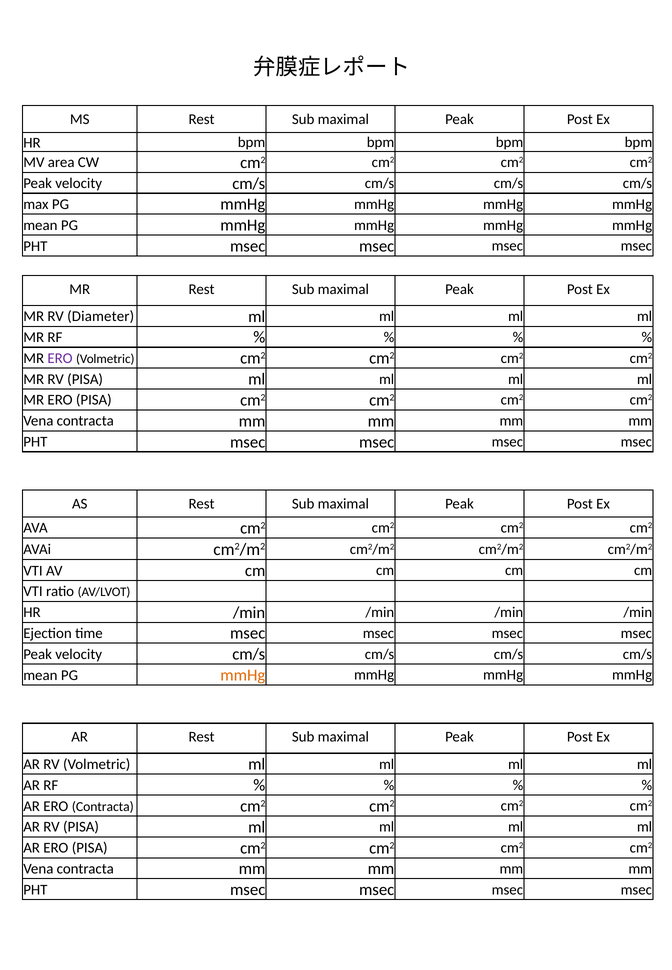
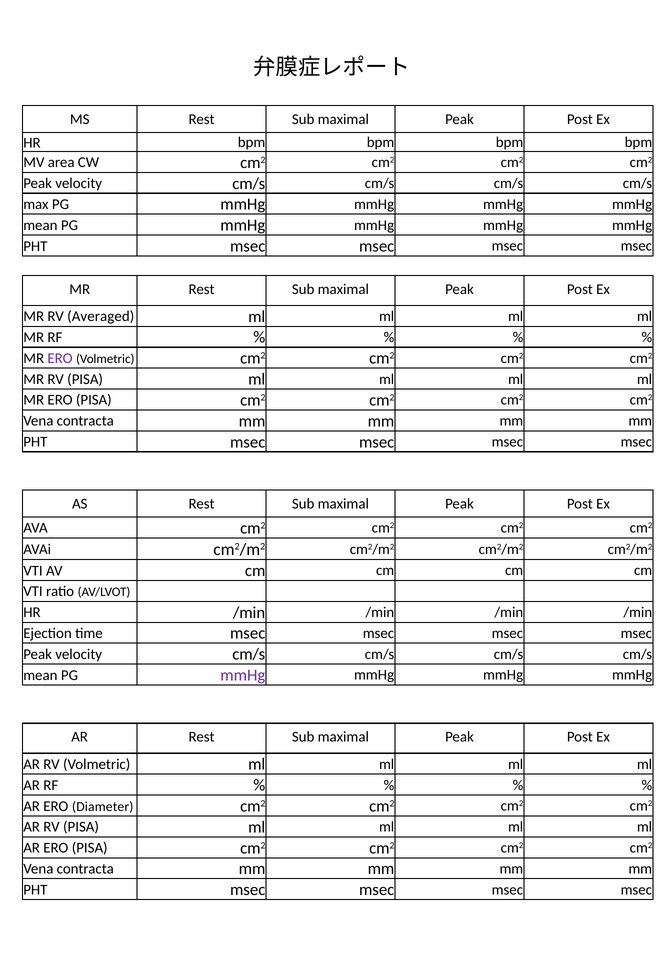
Diameter: Diameter -> Averaged (101, 317)
mmHg colour: orange -> purple (243, 676)
ERO Contracta: Contracta -> Diameter (103, 807)
